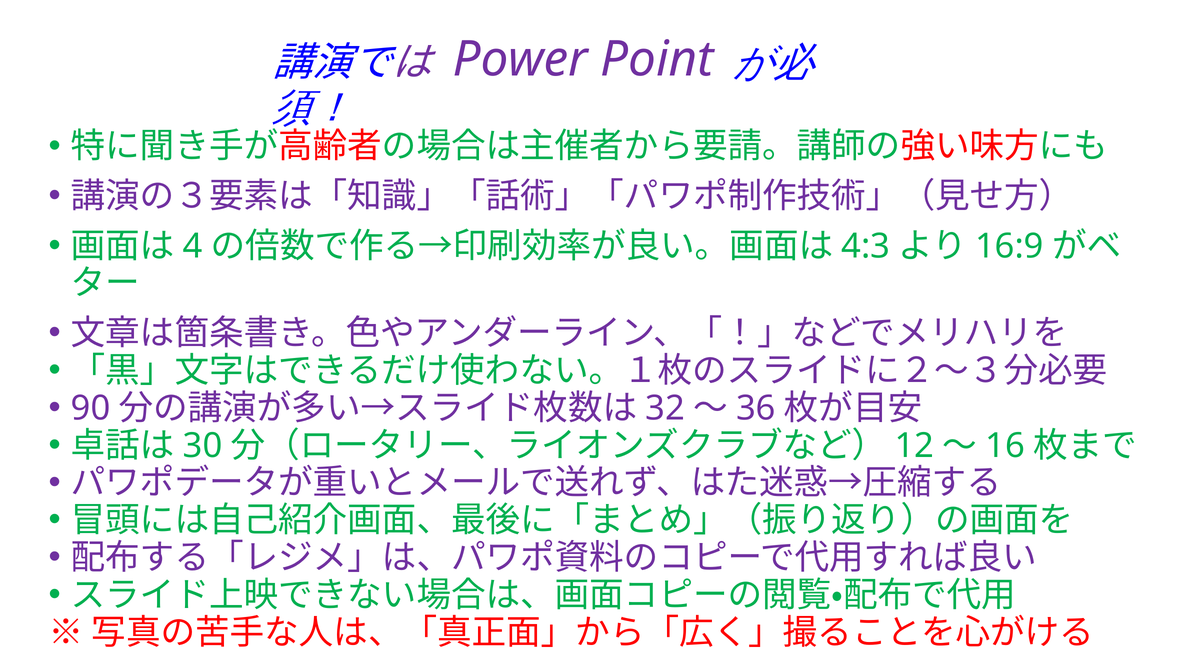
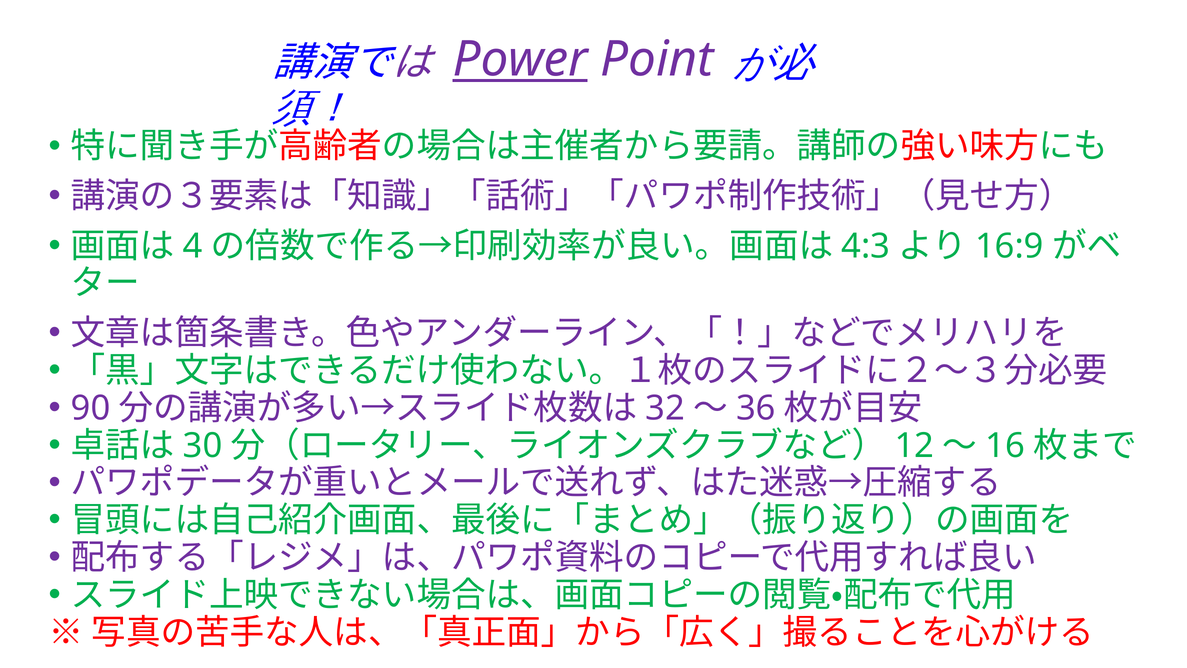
Power underline: none -> present (520, 59)
